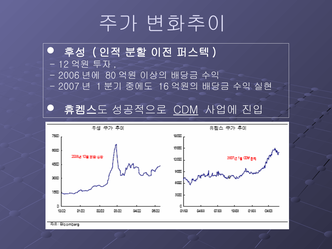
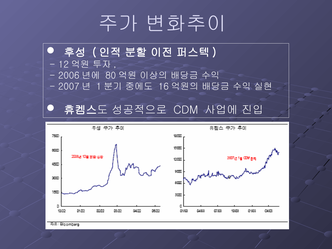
CDM underline: present -> none (186, 110)
